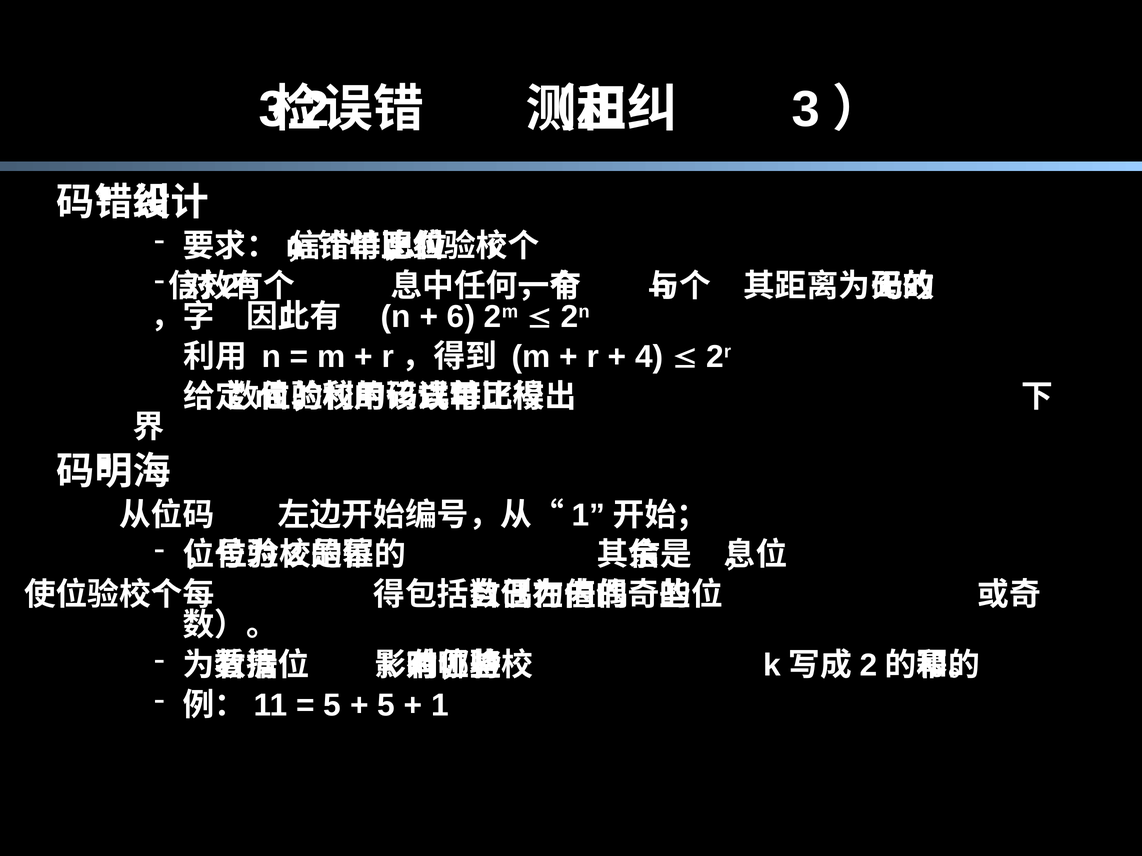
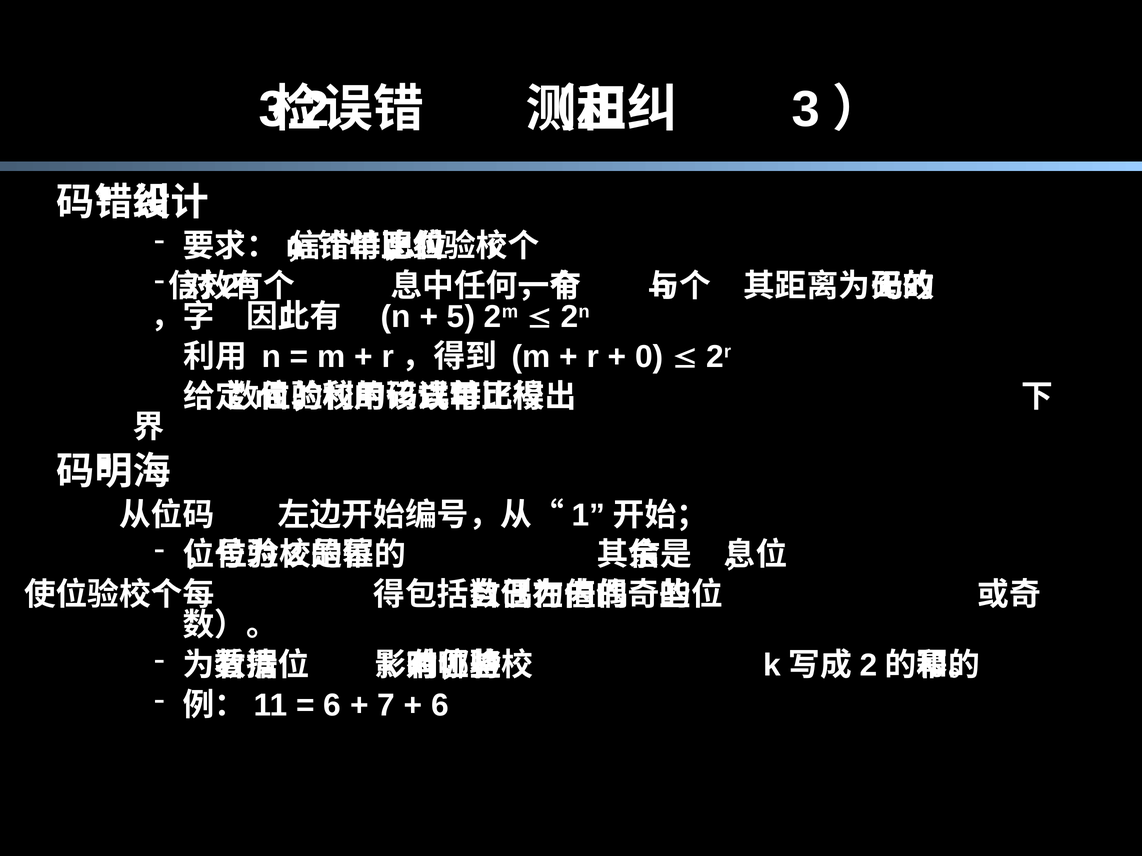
6: 6 -> 5 (461, 317)
4: 4 -> 0 (649, 357)
5: 5 -> 6 (332, 706)
5: 5 -> 7 (386, 706)
1: 1 -> 6 (440, 706)
